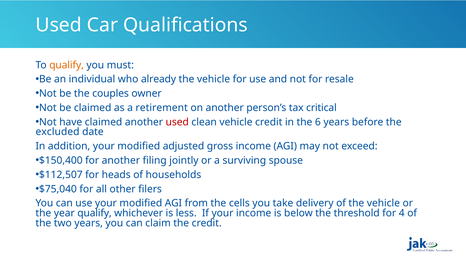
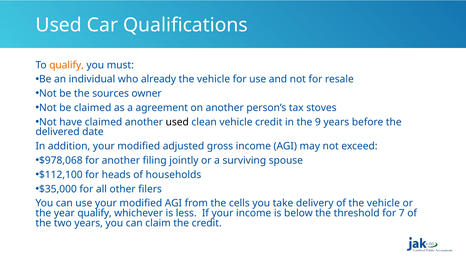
couples: couples -> sources (111, 94)
retirement: retirement -> agreement (162, 108)
critical: critical -> stoves (321, 108)
used colour: red -> black (177, 122)
6: 6 -> 9 (318, 122)
excluded: excluded -> delivered (58, 132)
$150,400: $150,400 -> $978,068 (61, 161)
$112,507: $112,507 -> $112,100 (61, 175)
$75,040: $75,040 -> $35,000 (58, 189)
4: 4 -> 7 (402, 213)
